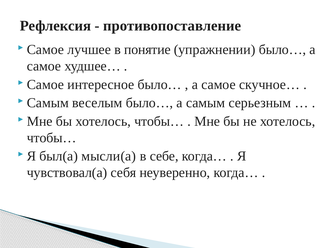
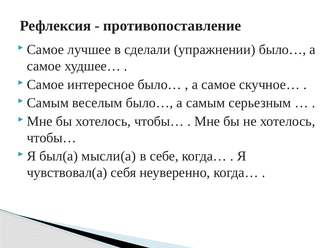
понятие: понятие -> сделали (147, 50)
